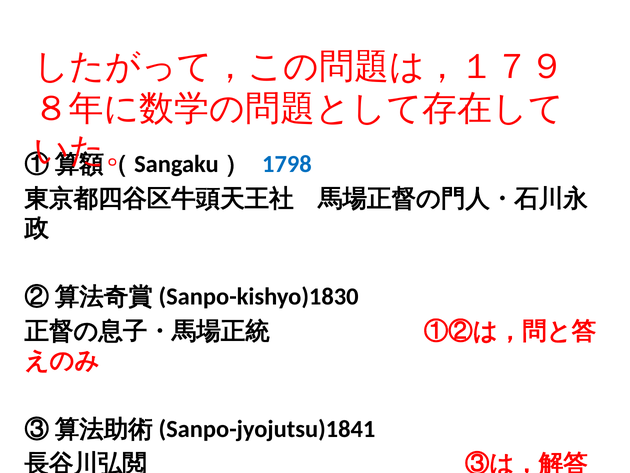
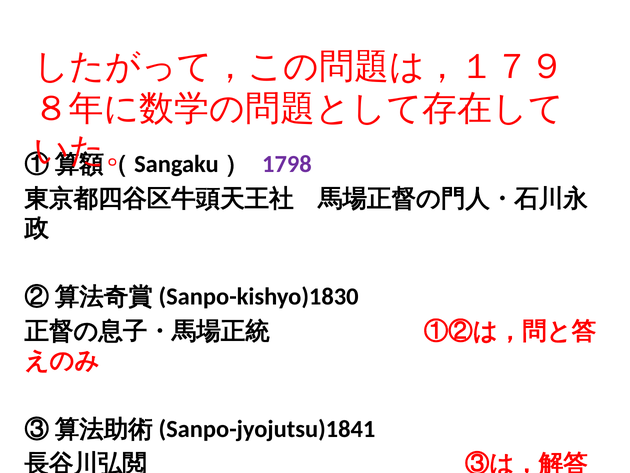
1798 colour: blue -> purple (287, 164)
